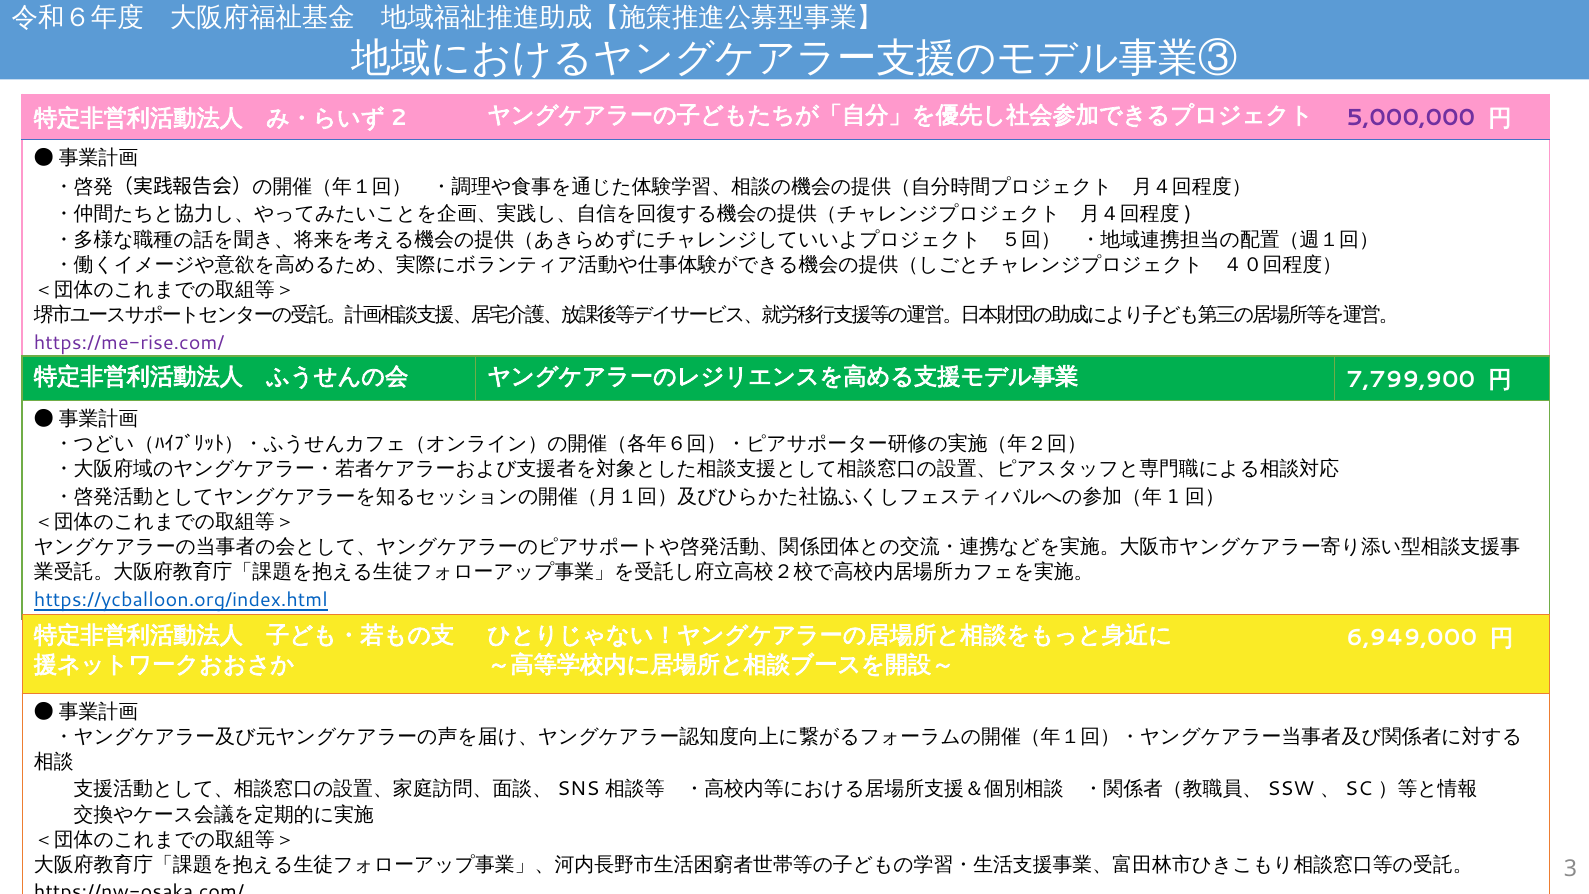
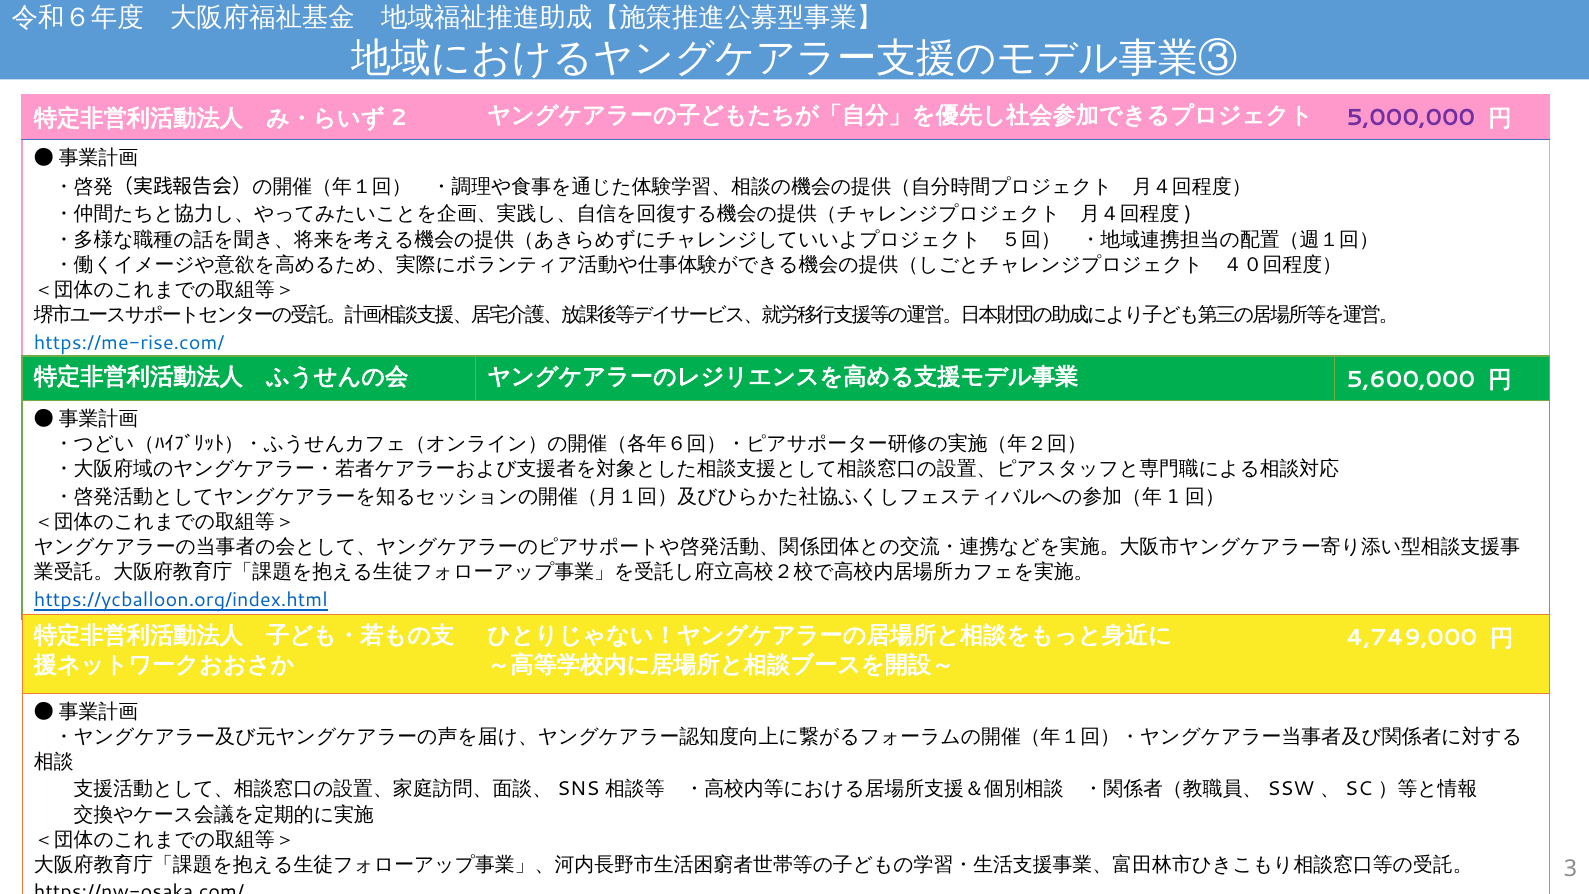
https://me-rise.com/ colour: purple -> blue (129, 342)
7,799,900: 7,799,900 -> 5,600,000 (1411, 379)
6,949,000: 6,949,000 -> 4,749,000 (1412, 638)
